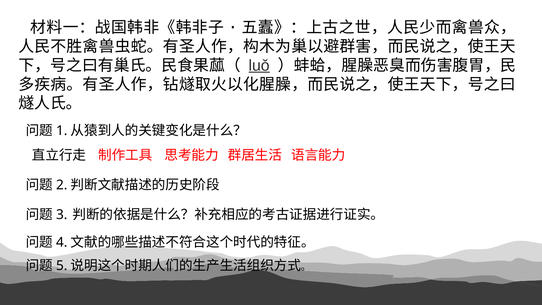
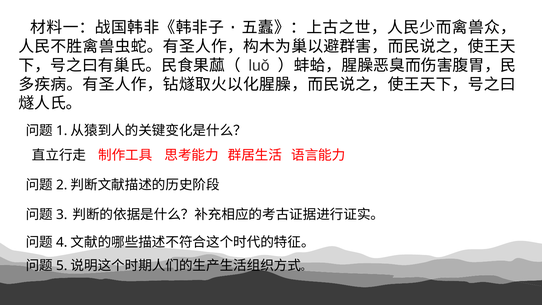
luǒ underline: present -> none (259, 65)
